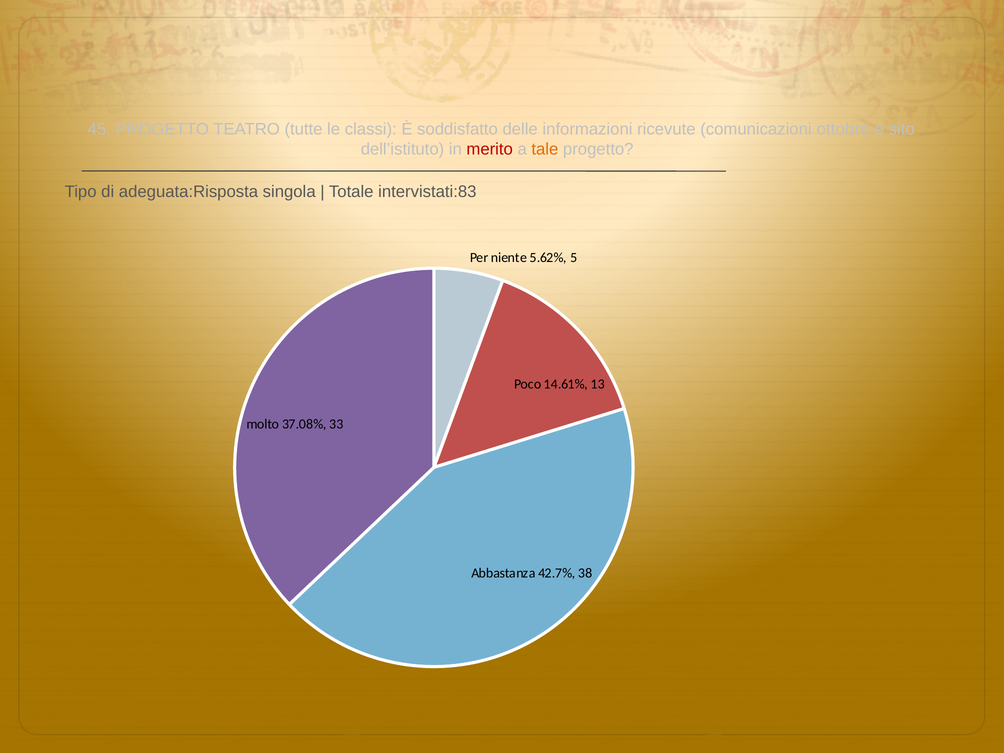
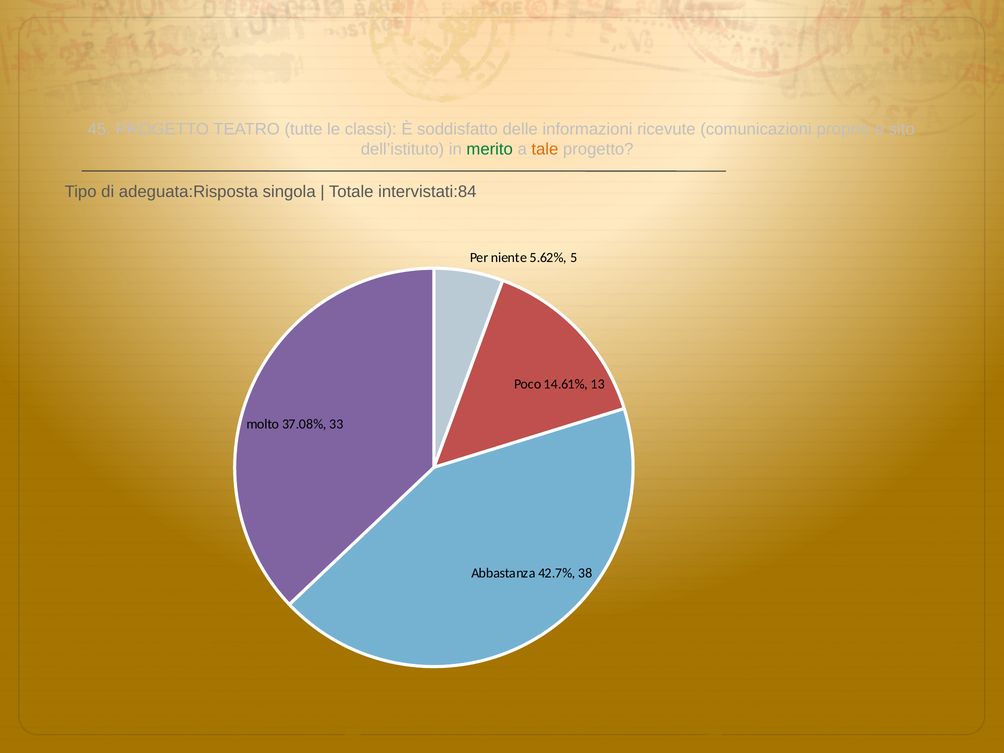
ottobre: ottobre -> proprio (843, 129)
merito colour: red -> green (490, 149)
intervistati:83: intervistati:83 -> intervistati:84 (427, 192)
